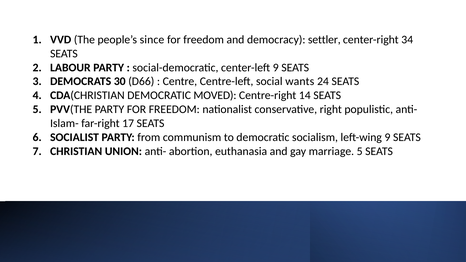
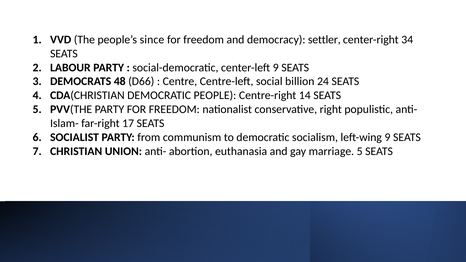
30: 30 -> 48 (120, 82)
wants: wants -> billion (300, 82)
MOVED: MOVED -> PEOPLE (215, 95)
